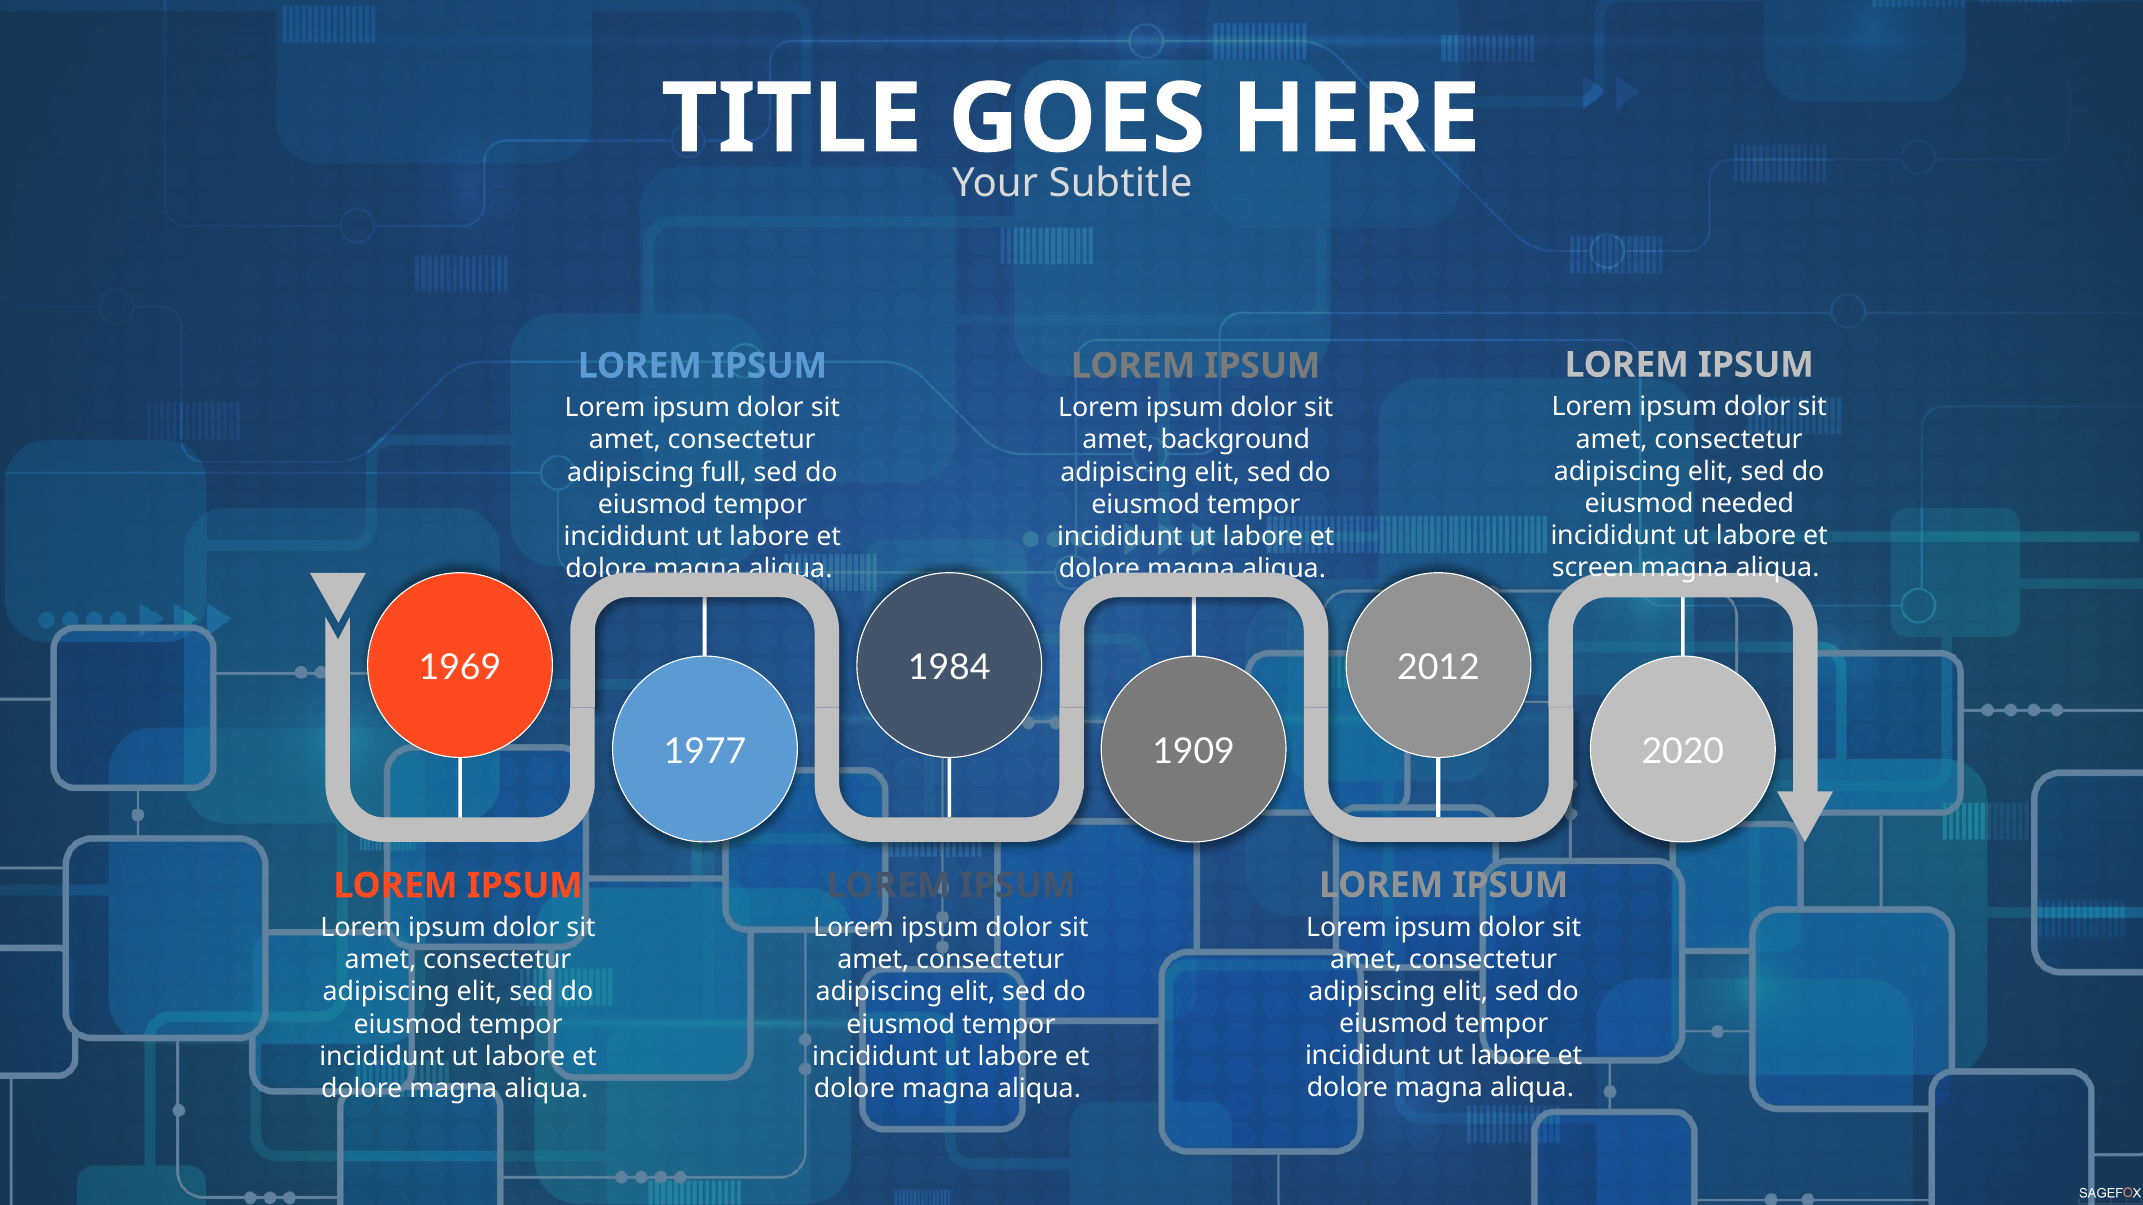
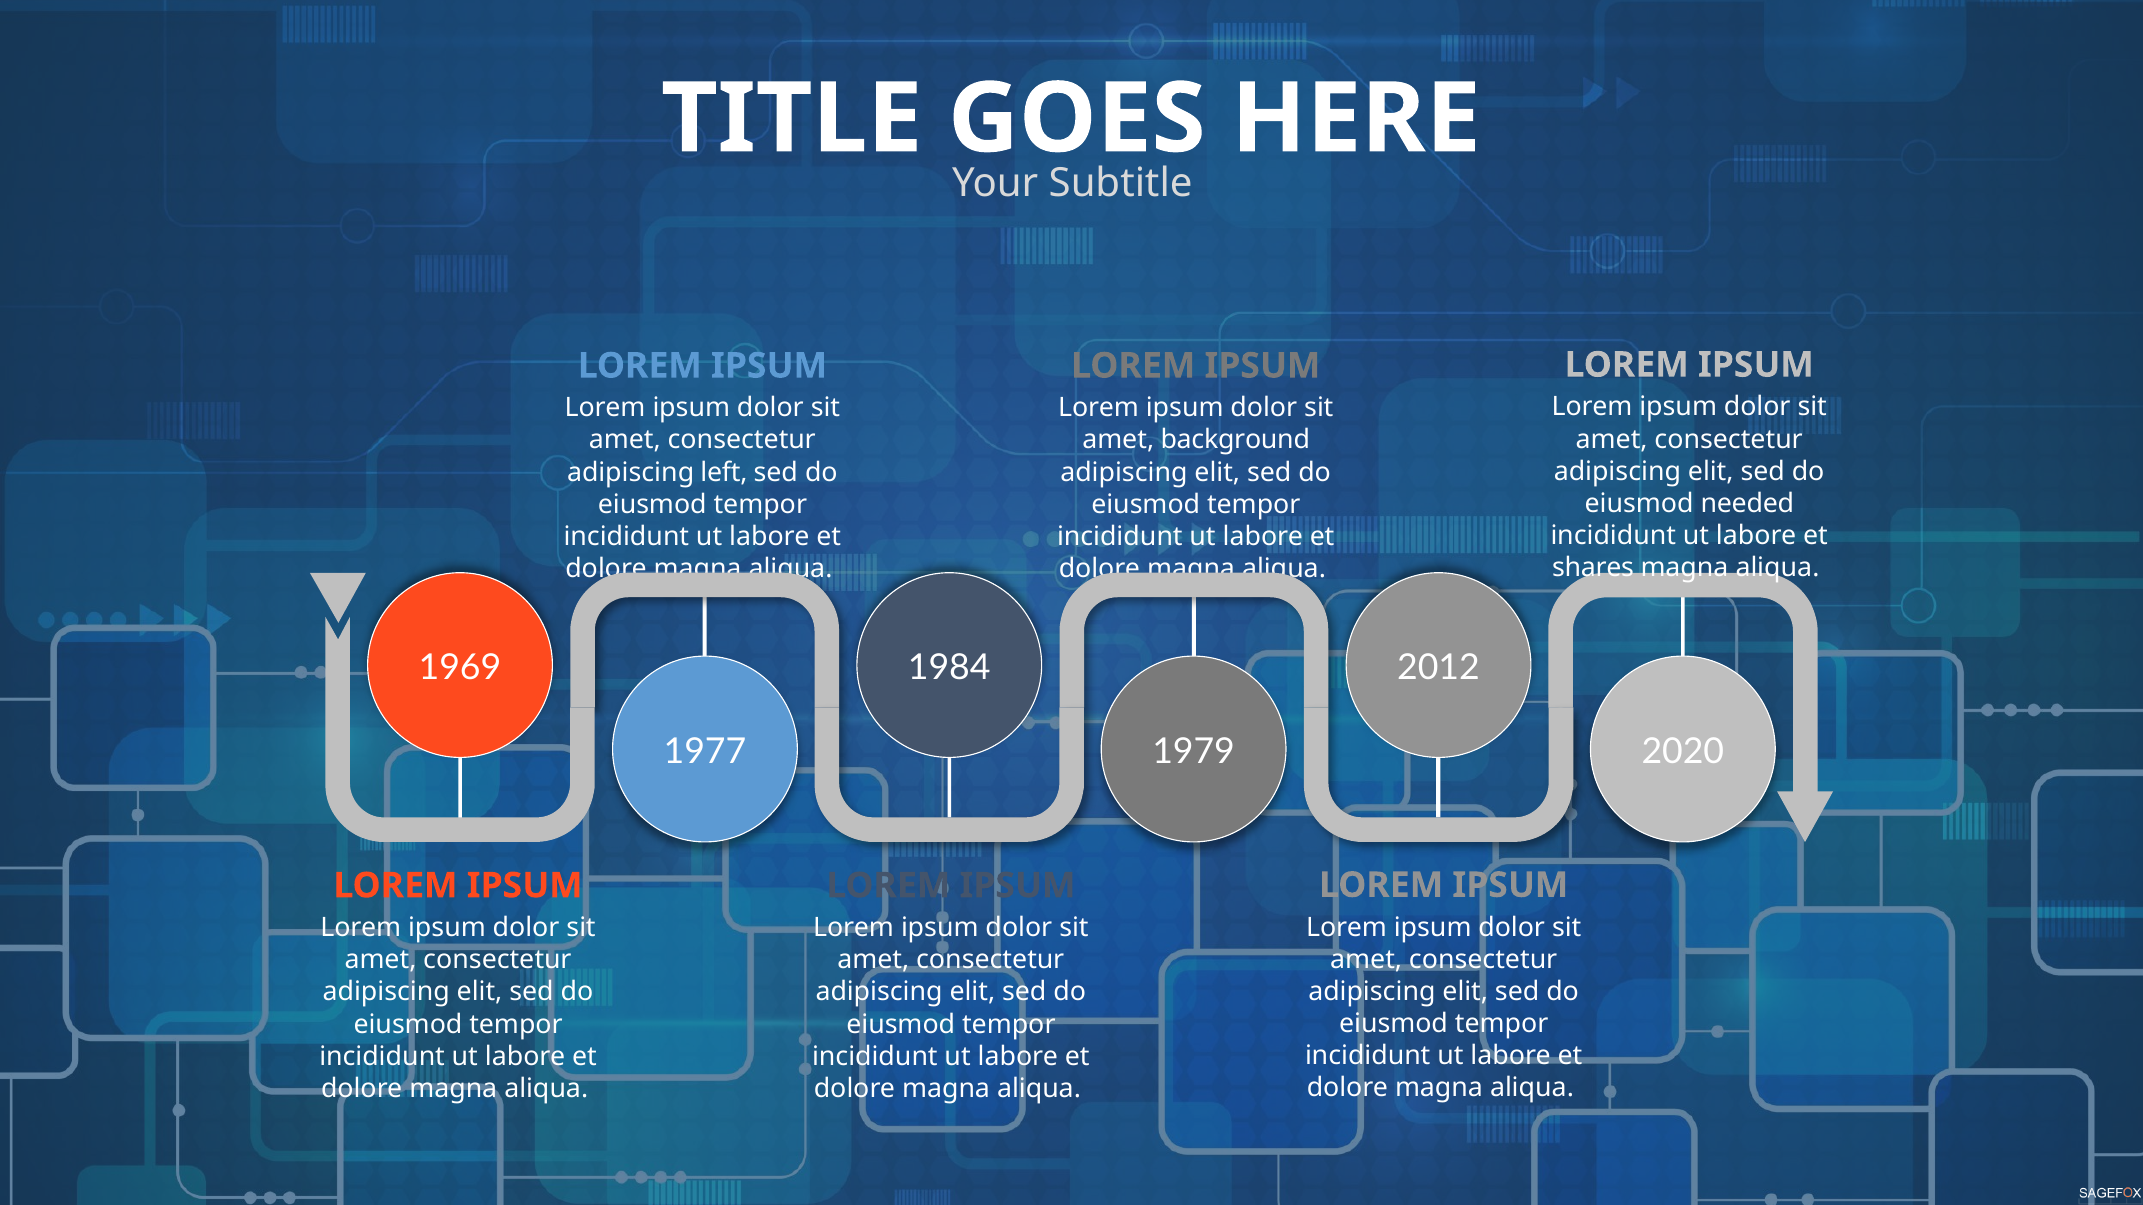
full: full -> left (724, 472)
screen: screen -> shares (1593, 568)
1909: 1909 -> 1979 (1194, 752)
